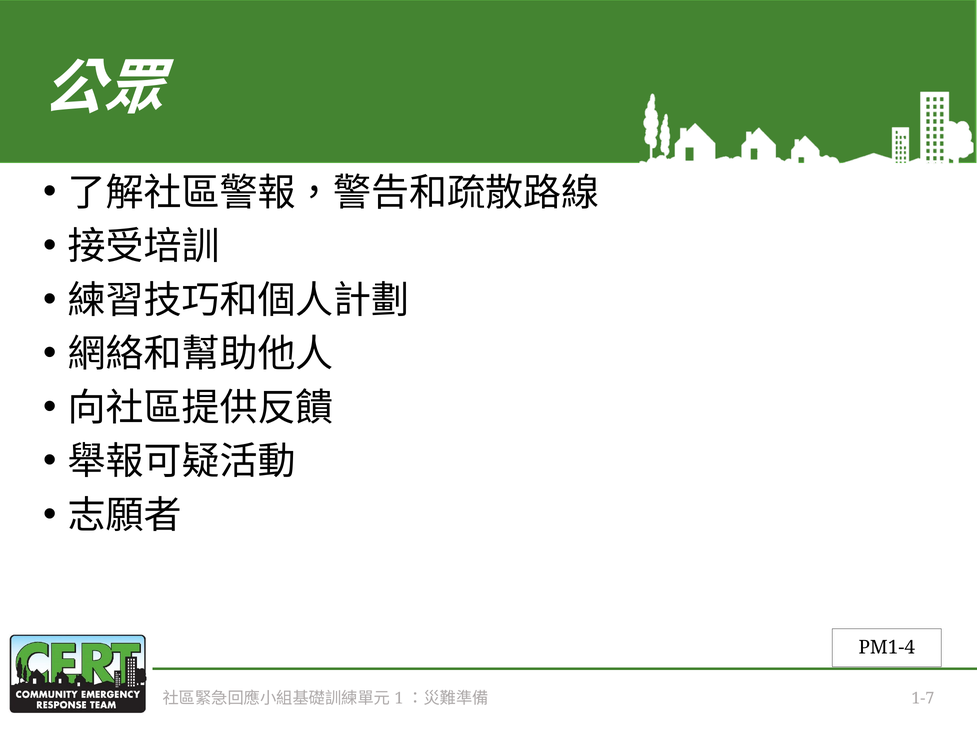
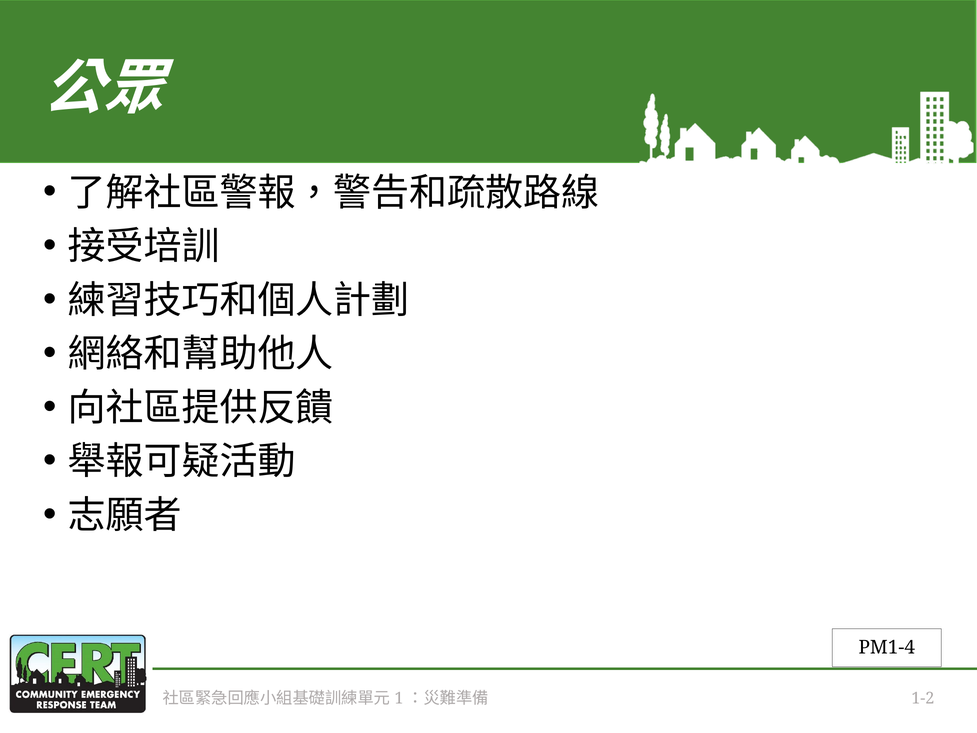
1-7: 1-7 -> 1-2 (923, 698)
